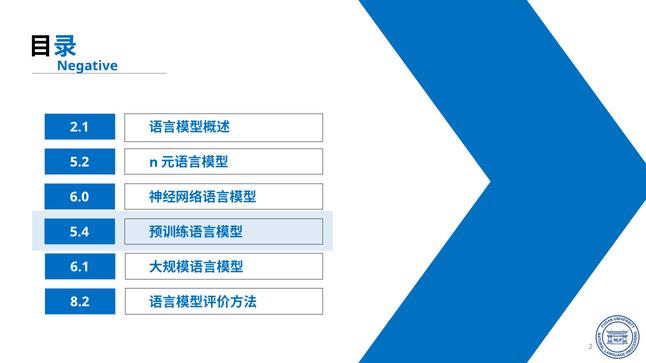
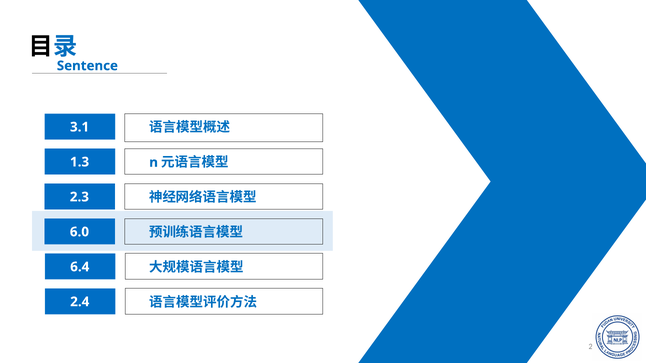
Negative: Negative -> Sentence (87, 66)
2.1: 2.1 -> 3.1 (80, 127)
5.2: 5.2 -> 1.3 (80, 162)
6.0: 6.0 -> 2.3 (79, 197)
5.4: 5.4 -> 6.0 (79, 232)
6.1: 6.1 -> 6.4 (80, 267)
8.2: 8.2 -> 2.4 (80, 302)
